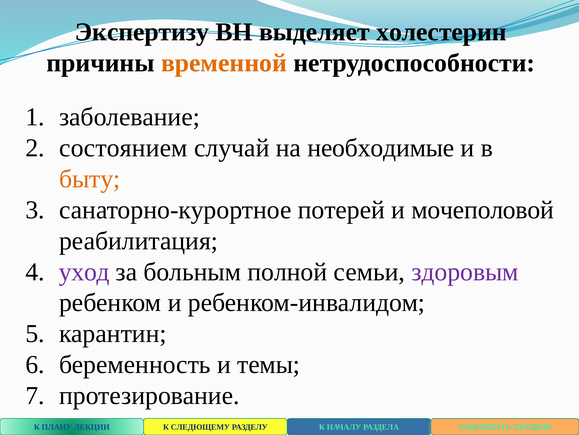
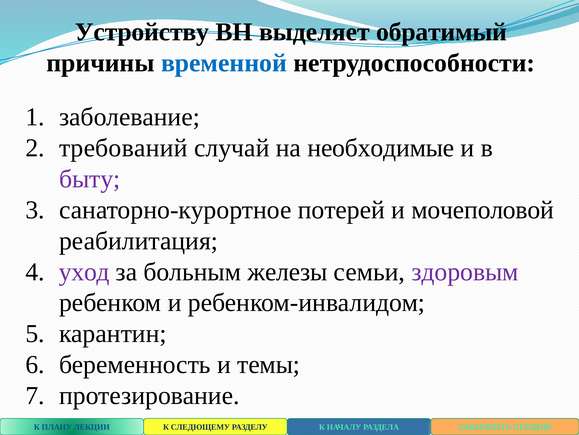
Экспертизу: Экспертизу -> Устройству (142, 32)
холестерин: холестерин -> обратимый (442, 32)
временной colour: orange -> blue (224, 63)
состоянием: состоянием -> требований (123, 148)
быту colour: orange -> purple (90, 179)
полной: полной -> железы (287, 271)
